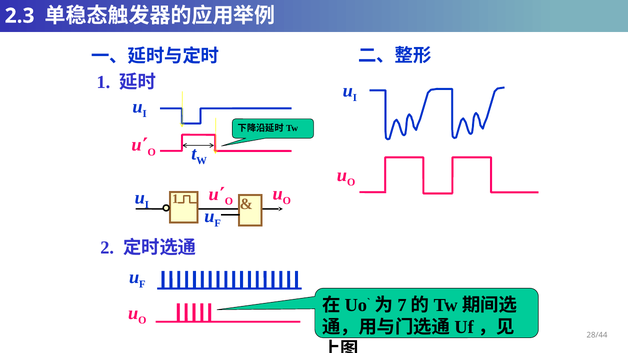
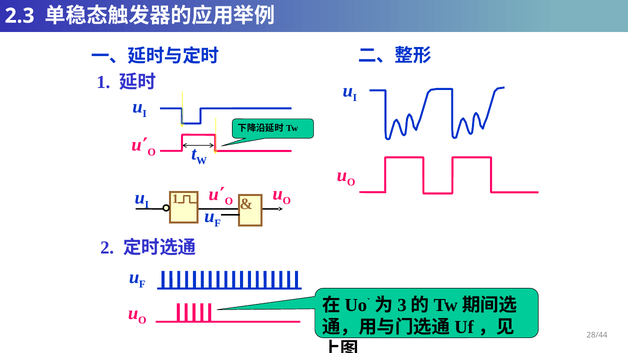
7: 7 -> 3 (402, 305)
